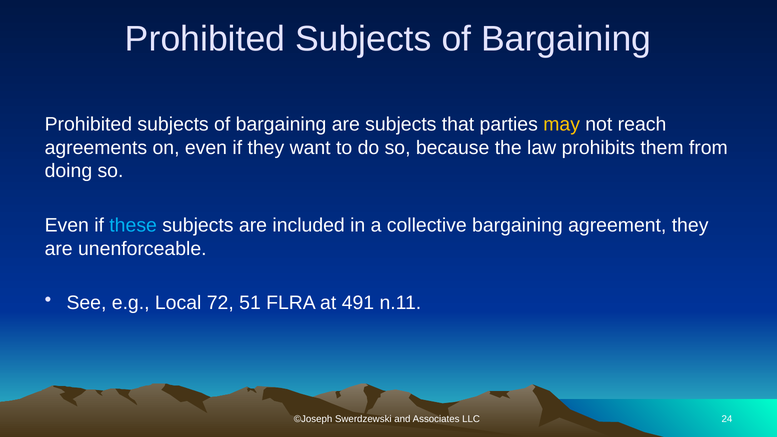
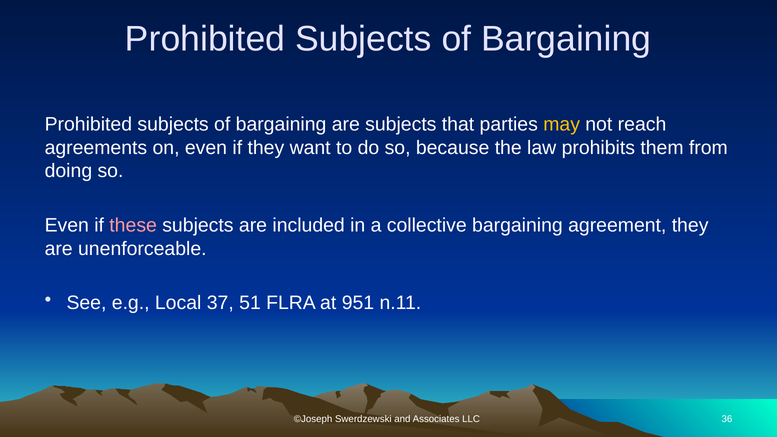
these colour: light blue -> pink (133, 225)
72: 72 -> 37 (220, 303)
491: 491 -> 951 (358, 303)
24: 24 -> 36 (727, 419)
